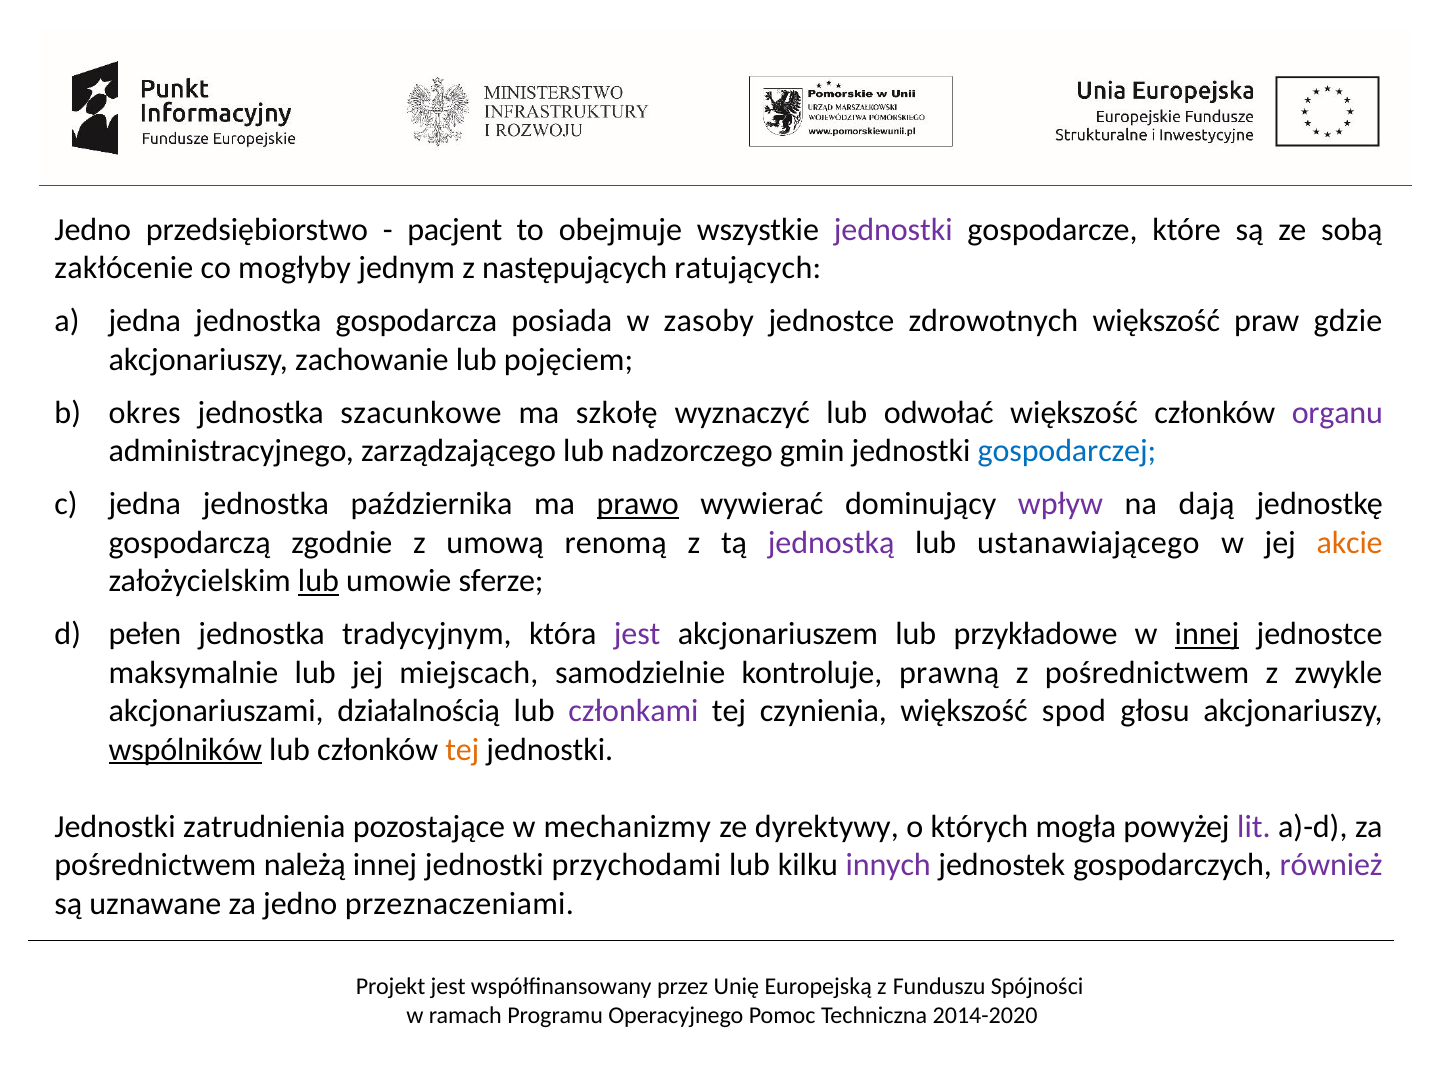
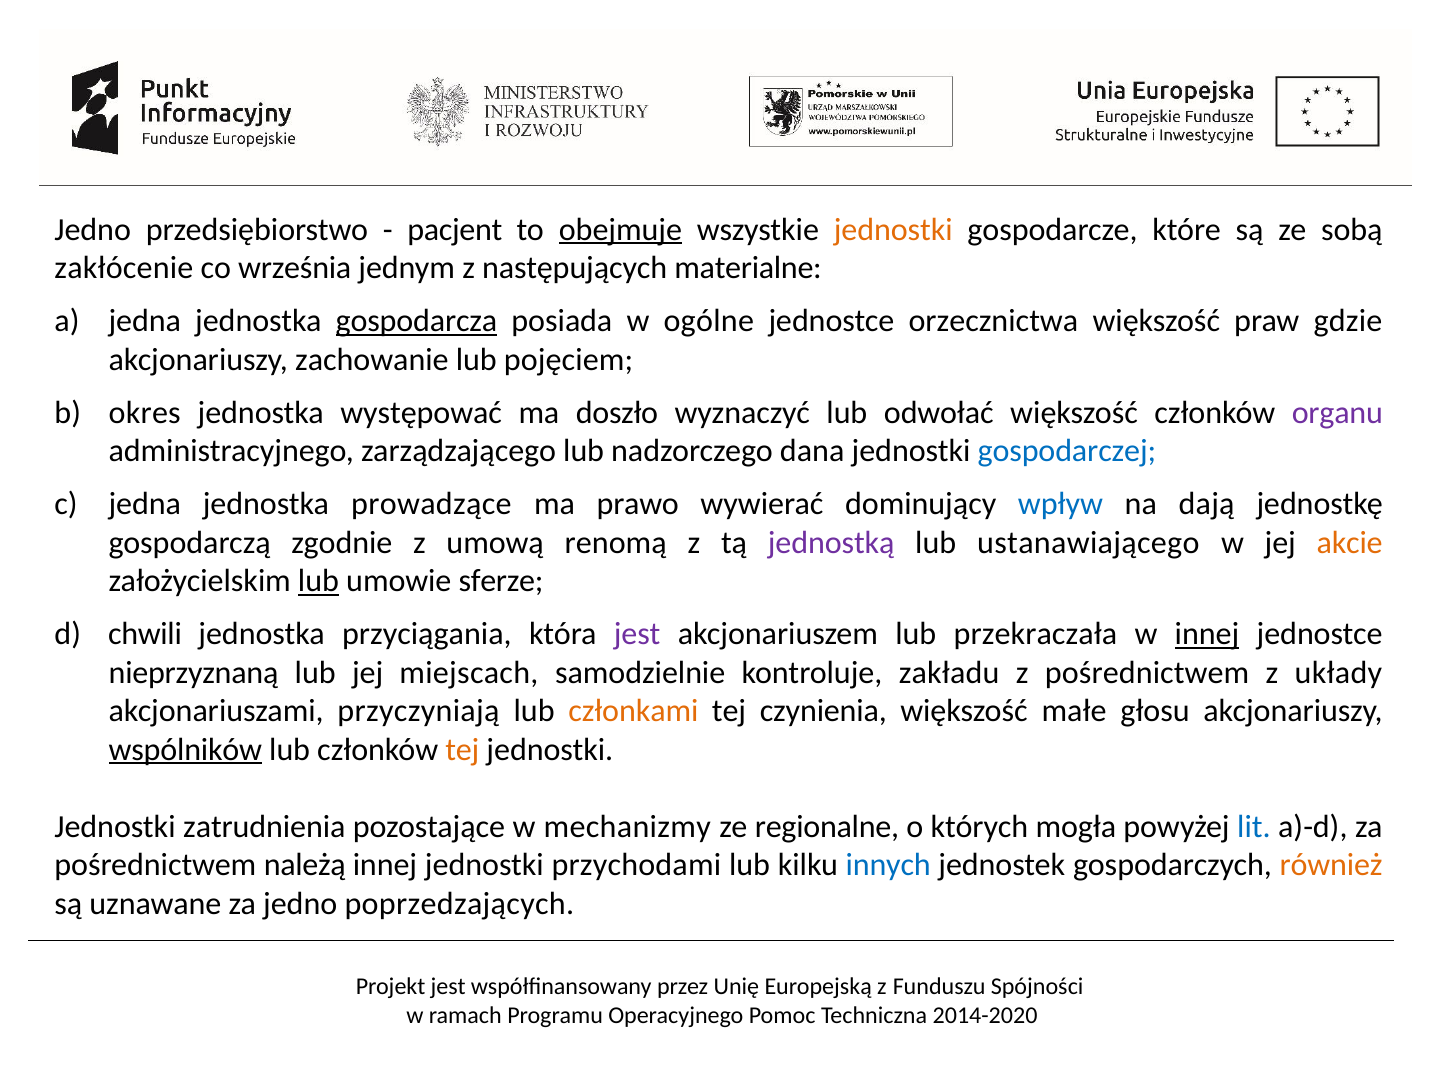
obejmuje underline: none -> present (620, 229)
jednostki colour: purple -> orange (893, 229)
mogłyby: mogłyby -> września (295, 268)
ratujących: ratujących -> materialne (748, 268)
gospodarcza underline: none -> present (416, 321)
zasoby: zasoby -> ogólne (709, 321)
zdrowotnych: zdrowotnych -> orzecznictwa (993, 321)
szacunkowe: szacunkowe -> występować (421, 412)
szkołę: szkołę -> doszło (617, 412)
gmin: gmin -> dana (812, 451)
października: października -> prowadzące (431, 504)
prawo underline: present -> none (638, 504)
wpływ colour: purple -> blue (1060, 504)
pełen: pełen -> chwili (145, 634)
tradycyjnym: tradycyjnym -> przyciągania (427, 634)
przykładowe: przykładowe -> przekraczała (1035, 634)
maksymalnie: maksymalnie -> nieprzyznaną (194, 672)
prawną: prawną -> zakładu (949, 672)
zwykle: zwykle -> układy (1338, 672)
działalnością: działalnością -> przyczyniają (418, 711)
członkami colour: purple -> orange (633, 711)
spod: spod -> małe (1074, 711)
dyrektywy: dyrektywy -> regionalne (827, 826)
lit colour: purple -> blue (1254, 826)
innych colour: purple -> blue (888, 865)
również colour: purple -> orange (1331, 865)
przeznaczeniami: przeznaczeniami -> poprzedzających (459, 903)
